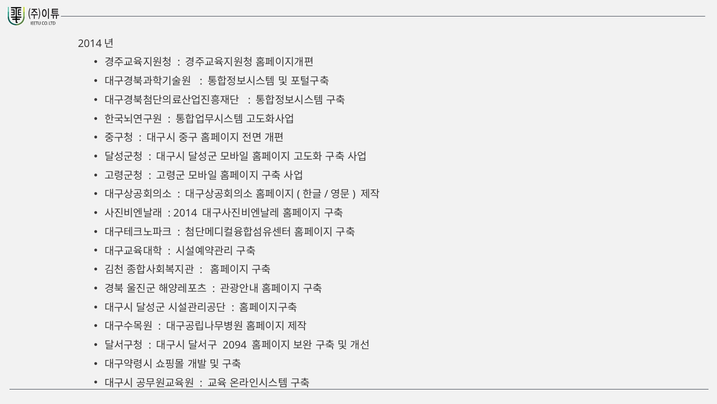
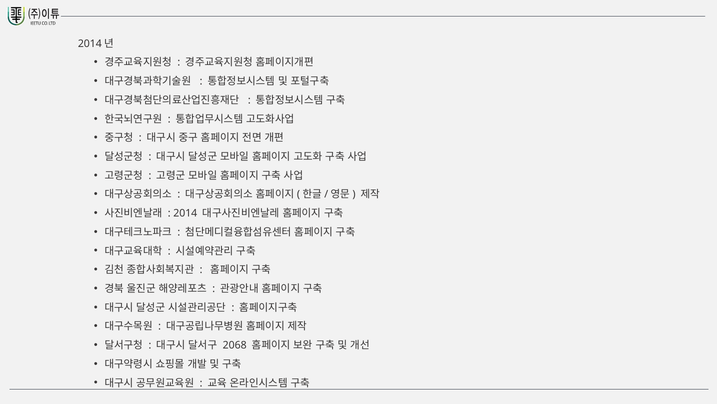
2094: 2094 -> 2068 (235, 345)
